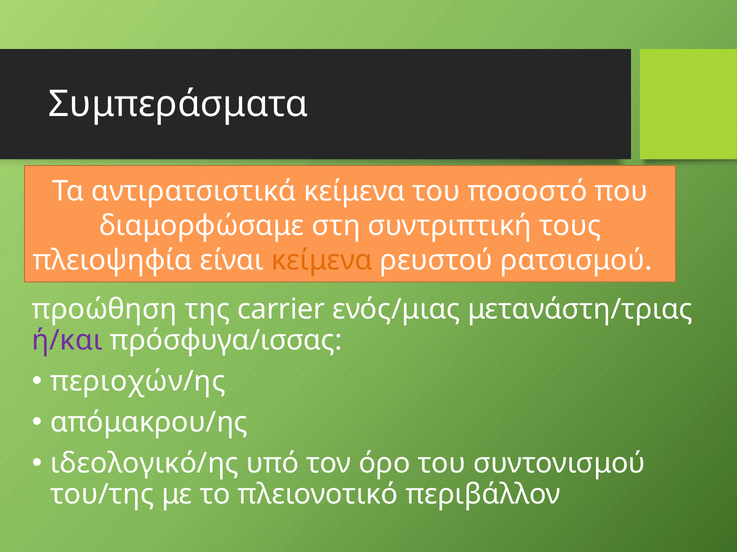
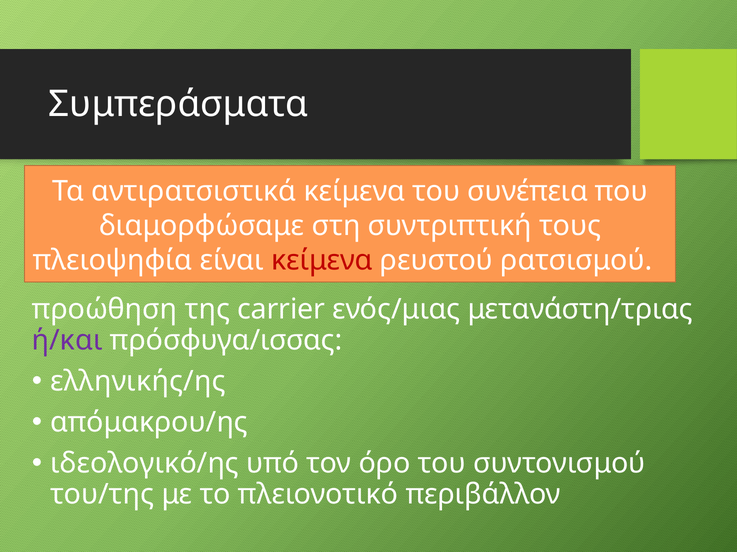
ποσοστό: ποσοστό -> συνέπεια (528, 192)
κείμενα colour: orange -> red (322, 261)
περιοχών/ης: περιοχών/ης -> ελληνικής/ης (138, 382)
